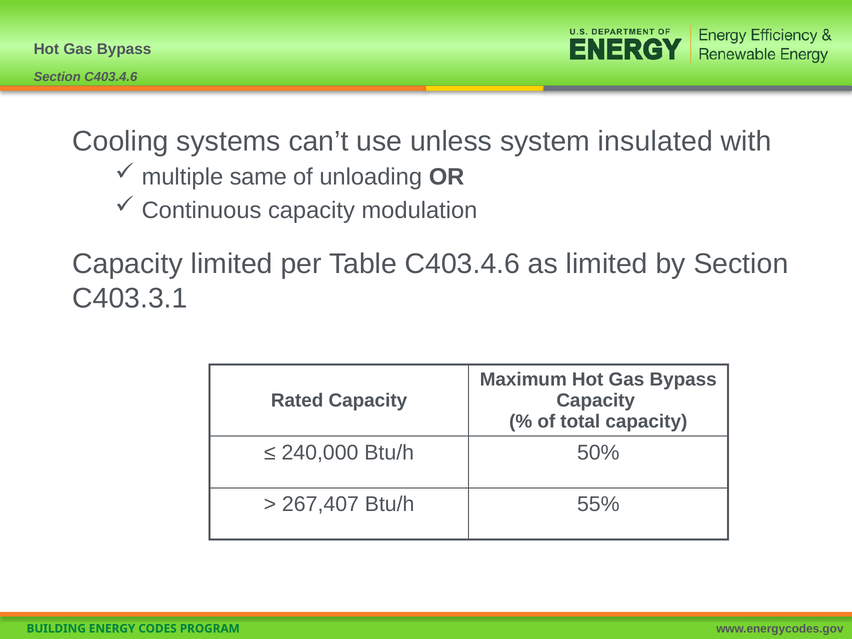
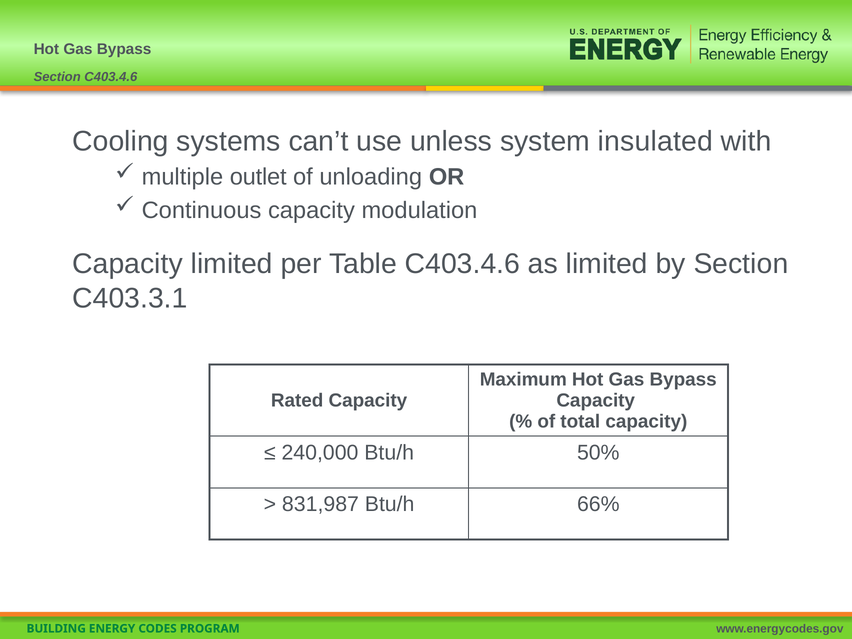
same: same -> outlet (258, 177)
267,407: 267,407 -> 831,987 (320, 504)
55%: 55% -> 66% (598, 504)
